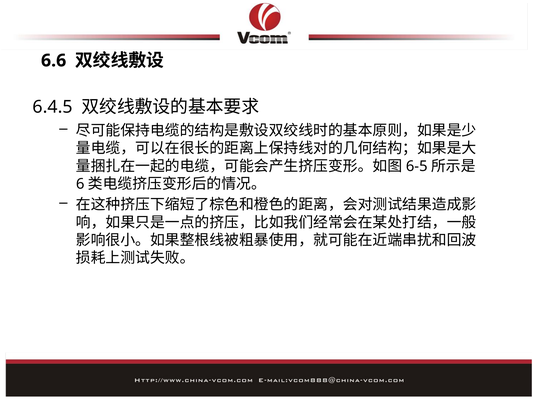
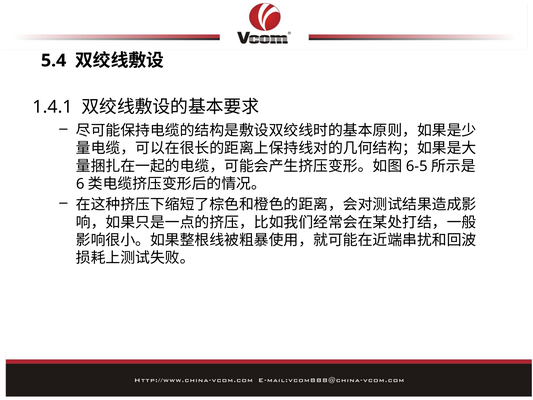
6.6: 6.6 -> 5.4 (54, 61)
6.4.5: 6.4.5 -> 1.4.1 (53, 107)
